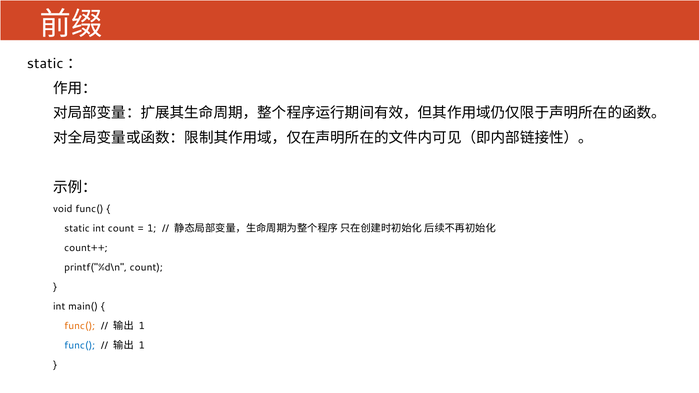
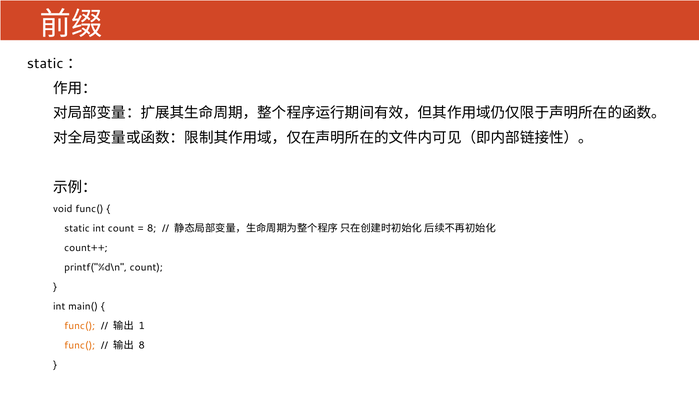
1: 1 -> 8 (152, 229)
func( colour: blue -> orange (80, 346)
1: 1 -> 8 (142, 346)
